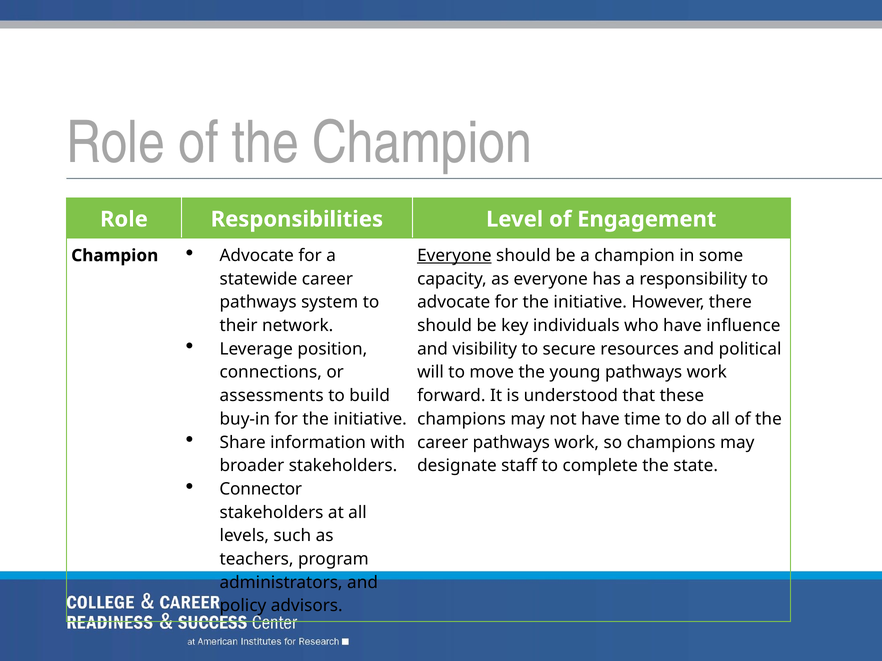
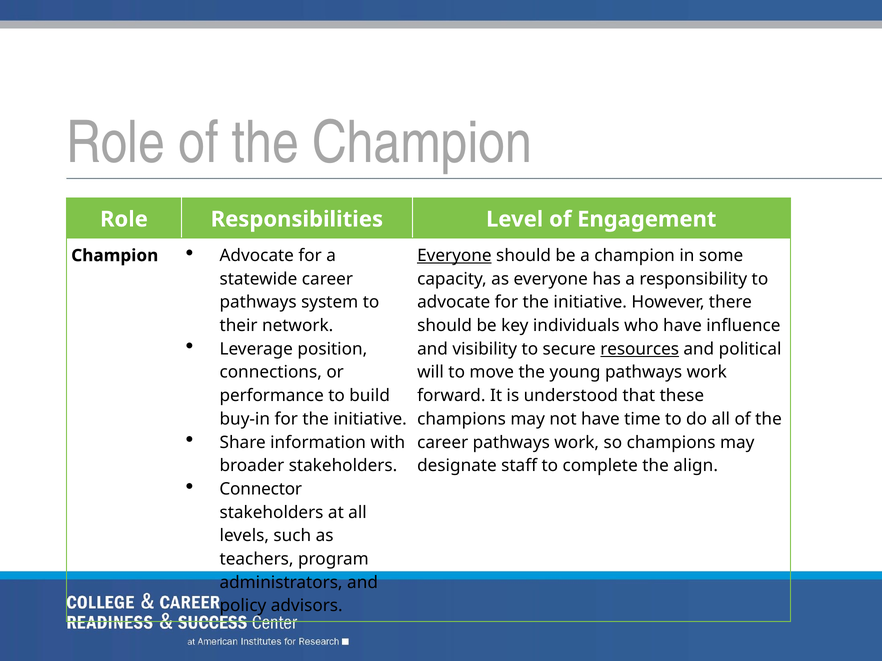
resources underline: none -> present (640, 349)
assessments: assessments -> performance (272, 396)
state: state -> align (696, 466)
